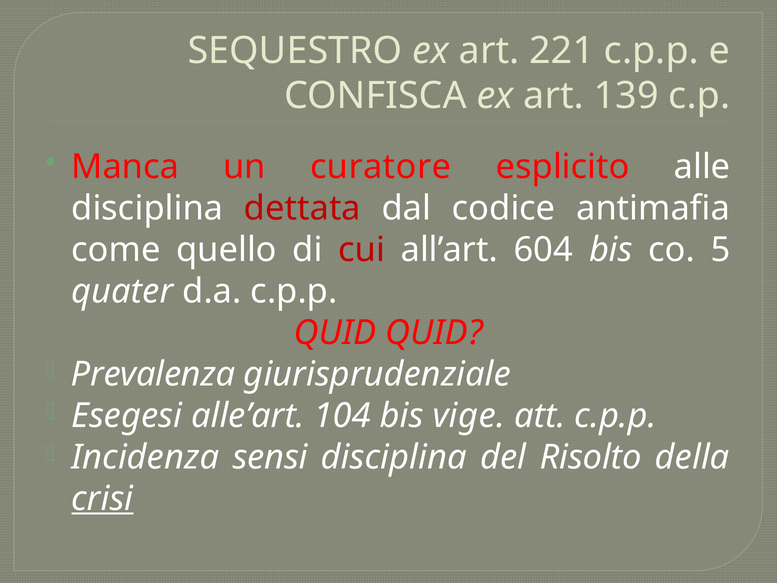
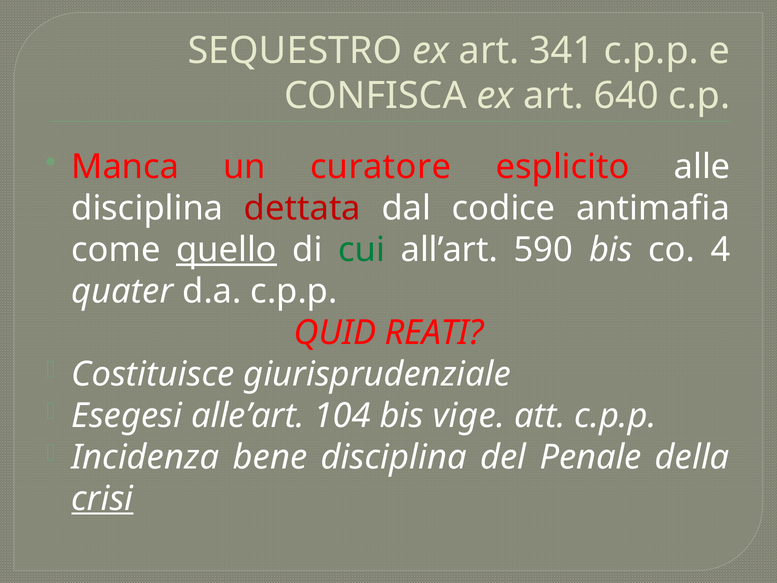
221: 221 -> 341 (562, 51)
139: 139 -> 640 (626, 96)
quello underline: none -> present (227, 250)
cui colour: red -> green (362, 250)
604: 604 -> 590 (543, 250)
5: 5 -> 4 (721, 250)
QUID QUID: QUID -> REATI (434, 333)
Prevalenza: Prevalenza -> Costituisce (153, 374)
sensi: sensi -> bene (270, 457)
Risolto: Risolto -> Penale (591, 457)
